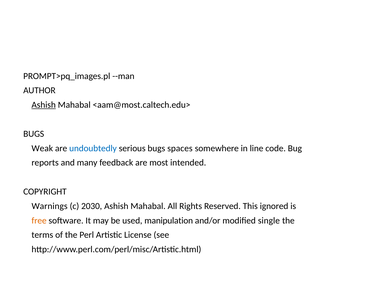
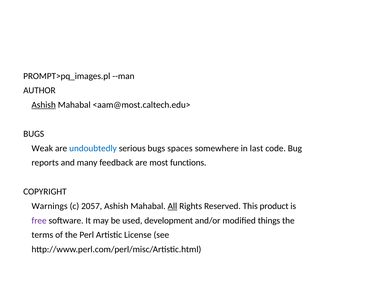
line: line -> last (257, 148)
intended: intended -> functions (188, 163)
2030: 2030 -> 2057 (92, 206)
All underline: none -> present (172, 206)
ignored: ignored -> product (274, 206)
free colour: orange -> purple (39, 220)
manipulation: manipulation -> development (169, 220)
single: single -> things (269, 220)
